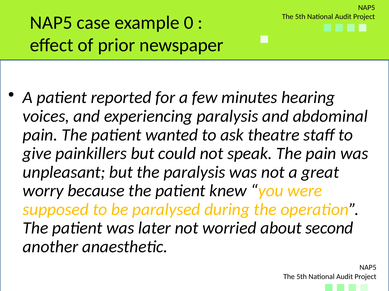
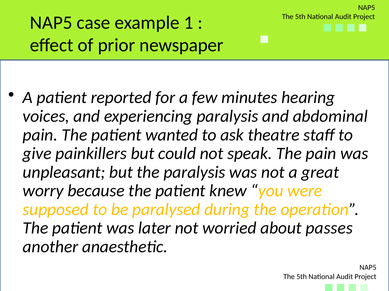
0: 0 -> 1 (189, 23)
second: second -> passes (329, 229)
